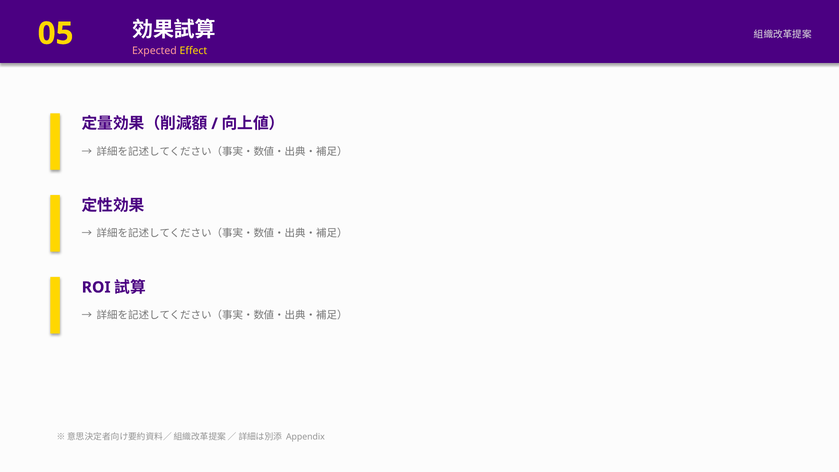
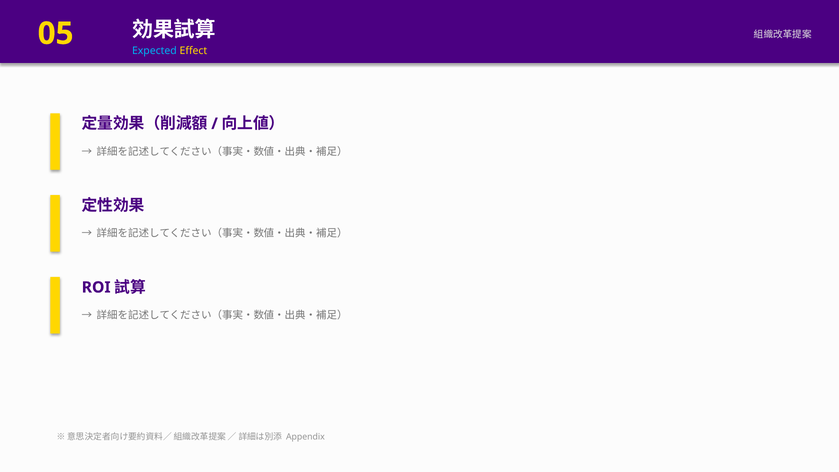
Expected colour: pink -> light blue (154, 51)
